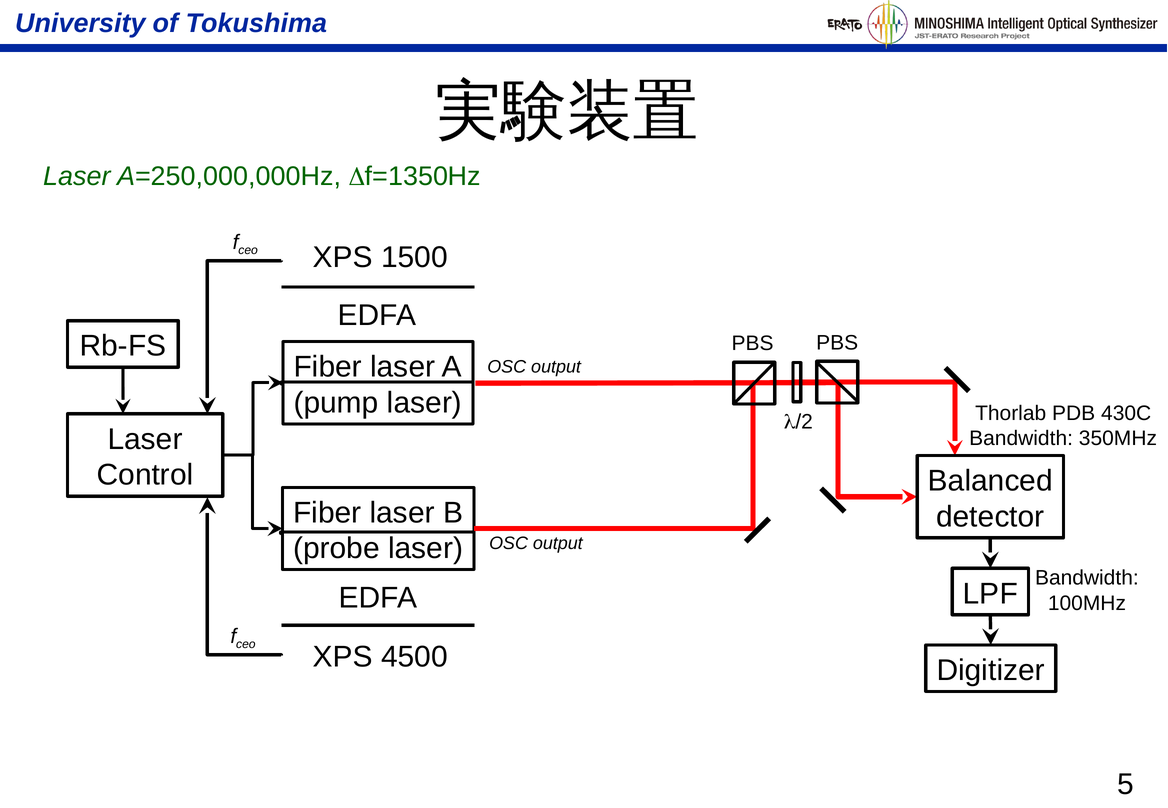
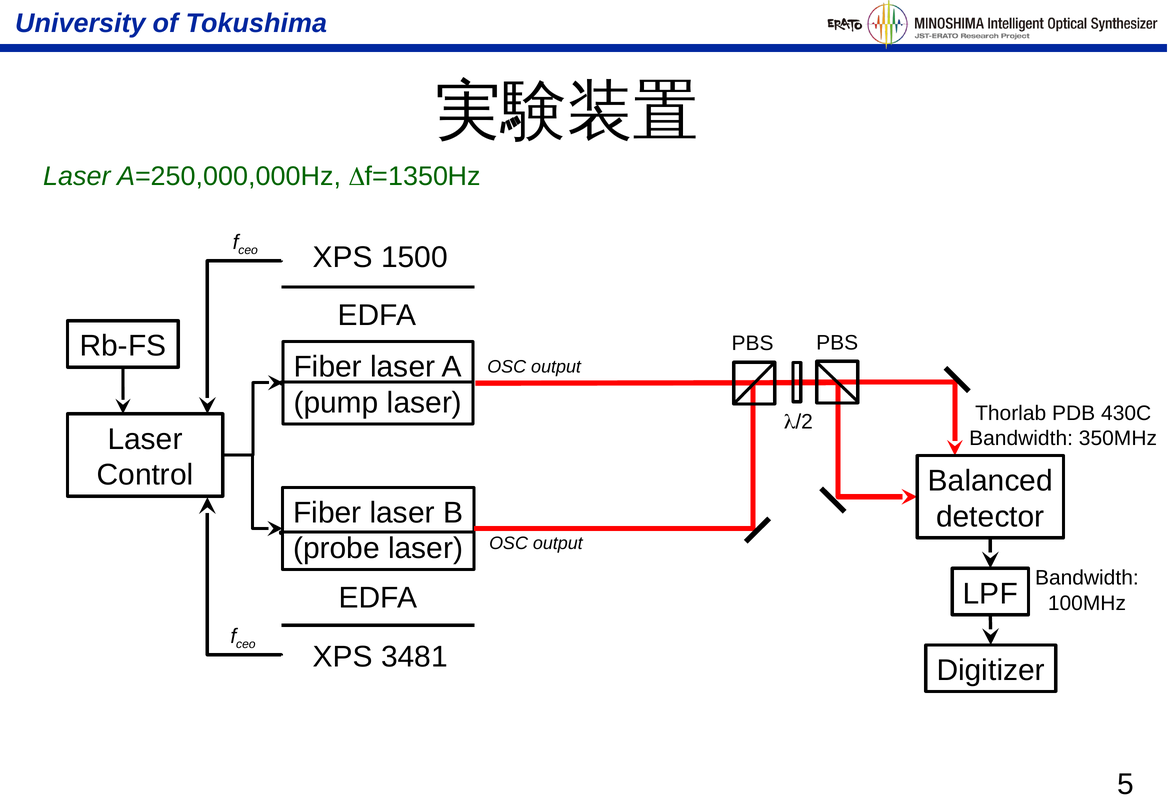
4500: 4500 -> 3481 (414, 657)
